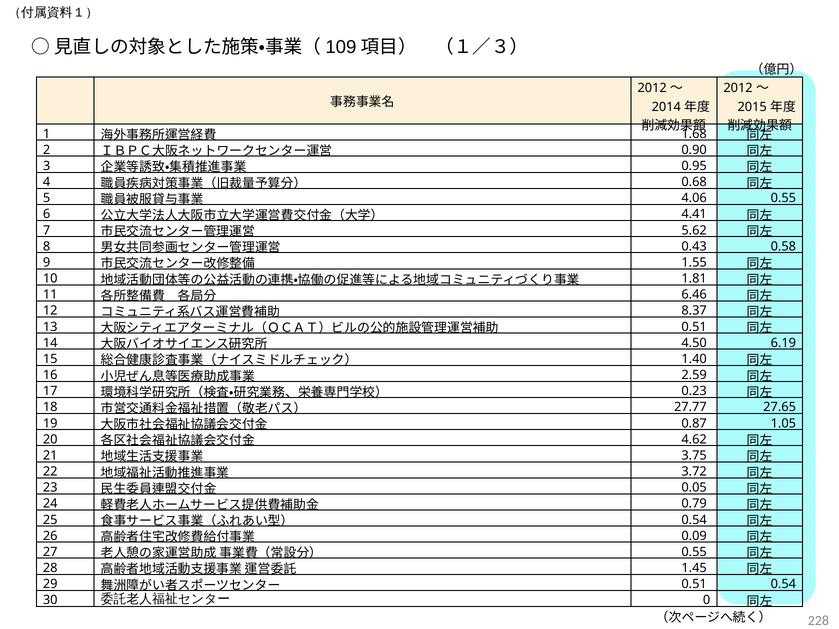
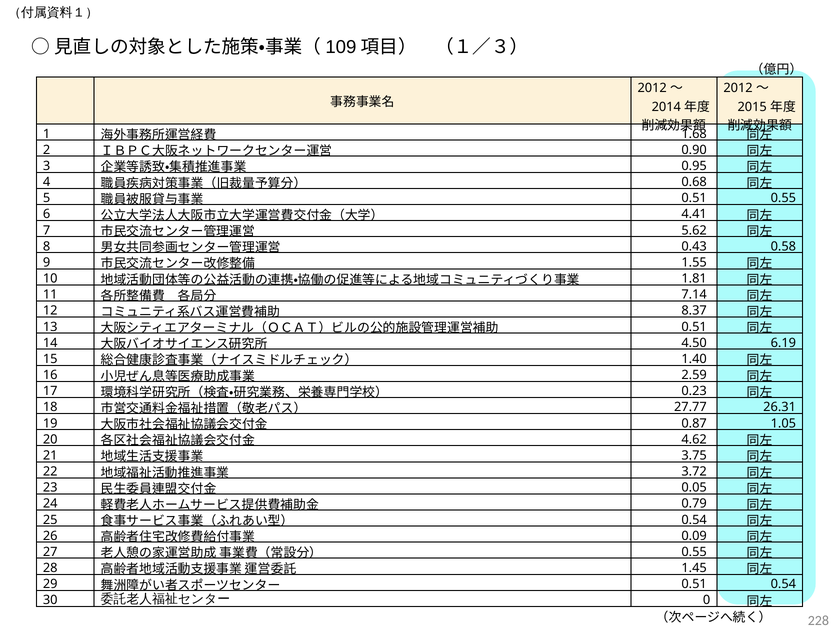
4.06: 4.06 -> 0.51 (694, 198)
6.46: 6.46 -> 7.14 (694, 295)
27.65: 27.65 -> 26.31 (780, 407)
